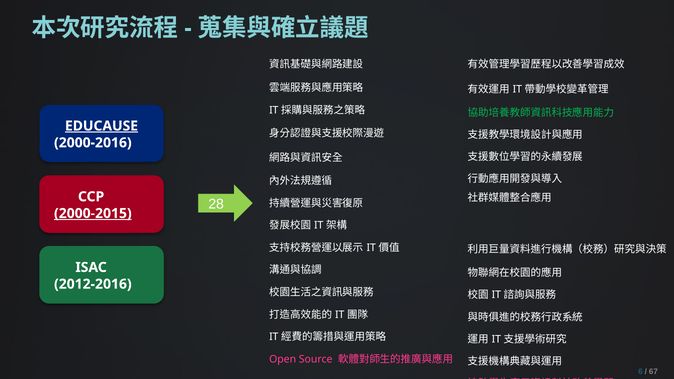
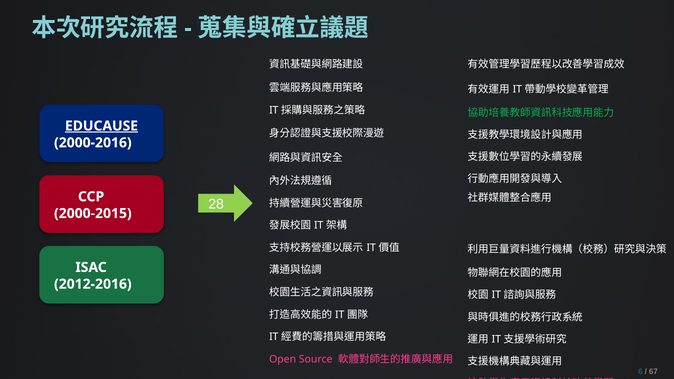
2000-2015 underline: present -> none (93, 214)
